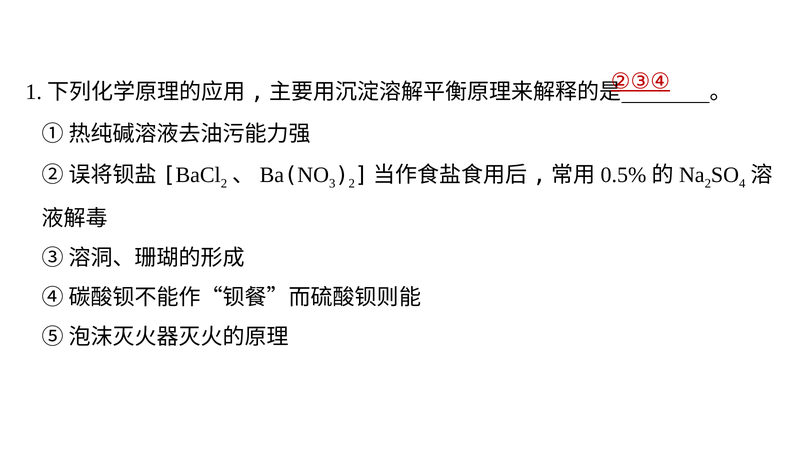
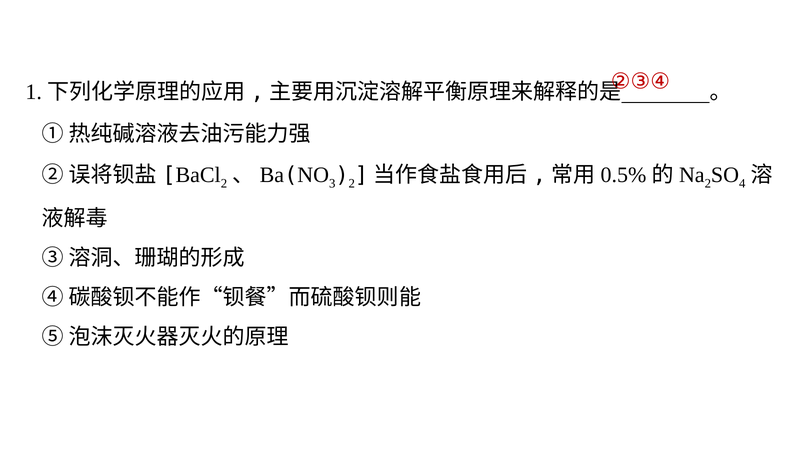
②③④ underline: present -> none (640, 81)
